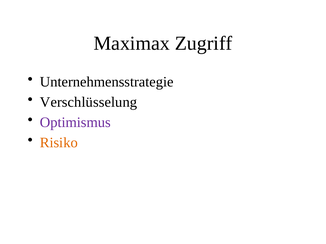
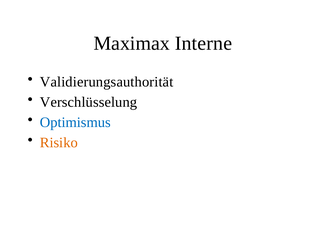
Zugriff: Zugriff -> Interne (203, 43)
Unternehmensstrategie: Unternehmensstrategie -> Validierungsauthorität (107, 82)
Optimismus colour: purple -> blue (75, 123)
